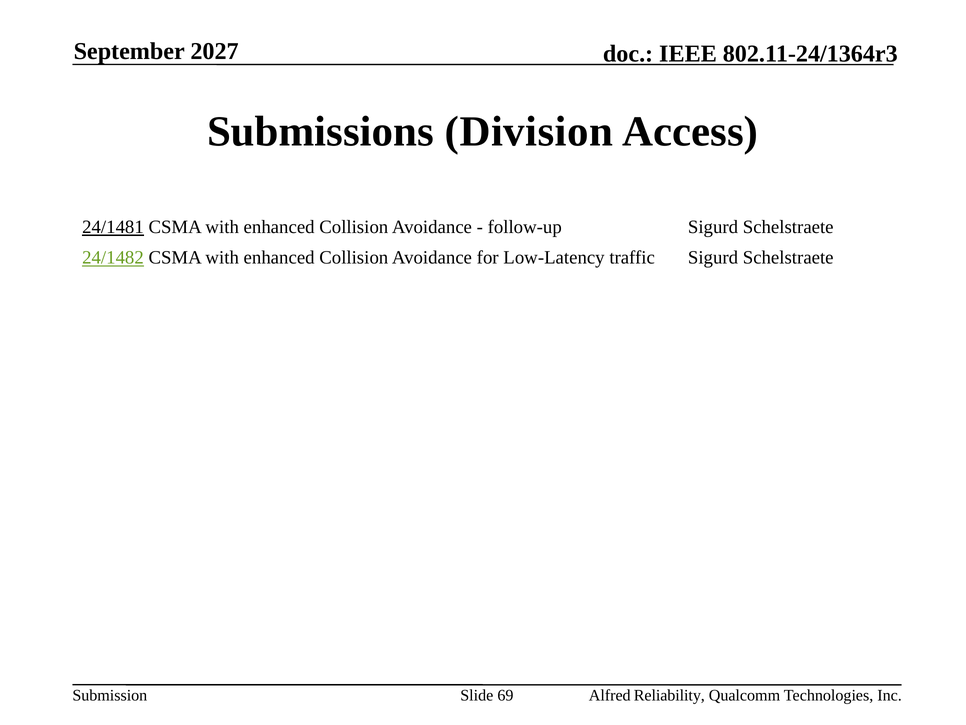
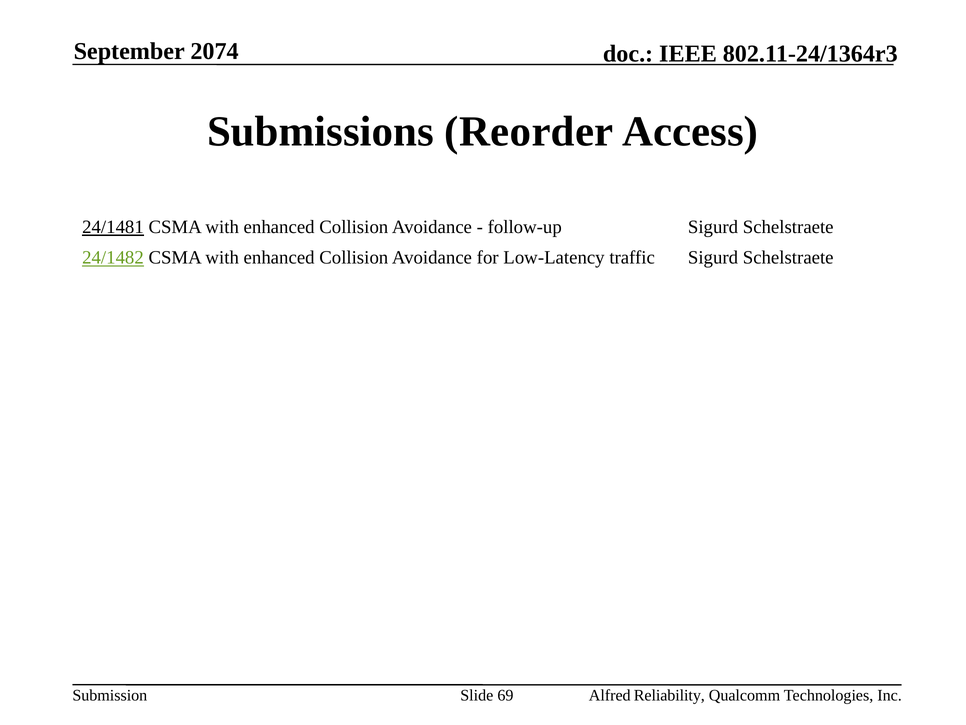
2027: 2027 -> 2074 (215, 51)
Division: Division -> Reorder (529, 132)
